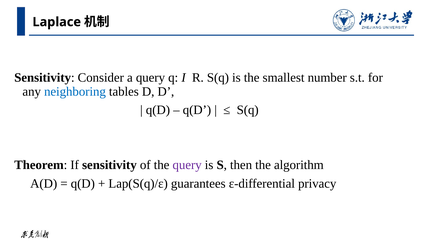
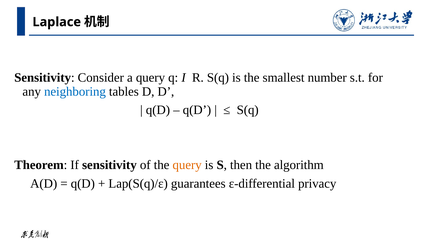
query colour: purple -> orange (187, 165)
